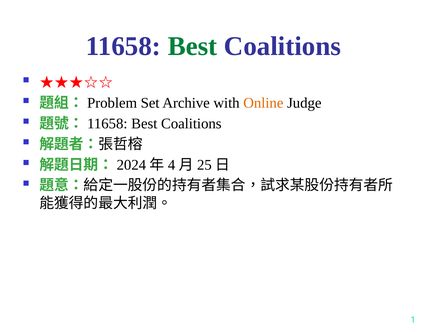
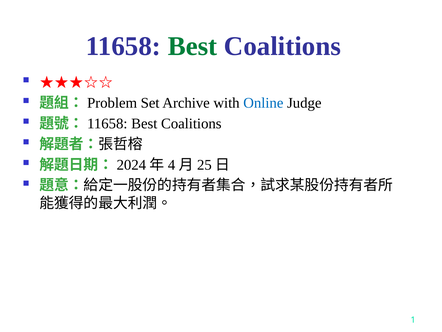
Online colour: orange -> blue (263, 103)
